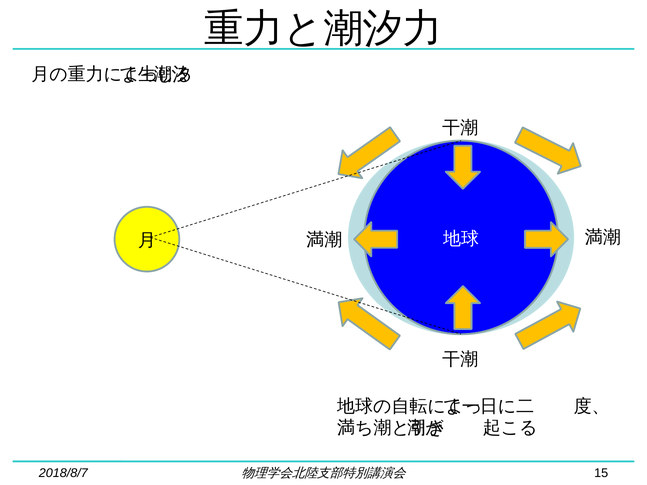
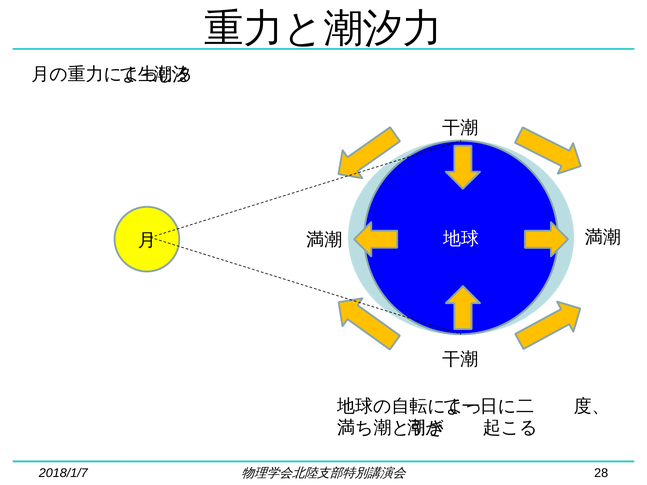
2018/8/7: 2018/8/7 -> 2018/1/7 (63, 473)
15: 15 -> 28 (601, 473)
